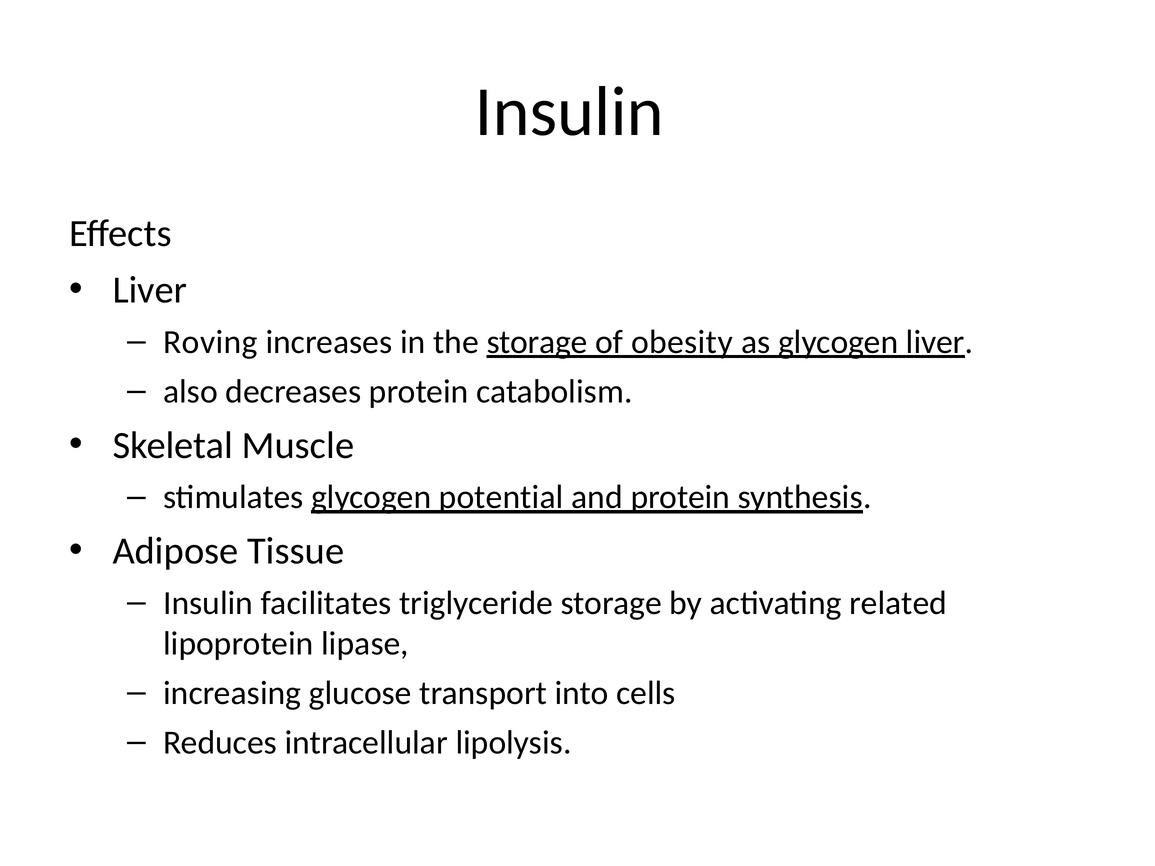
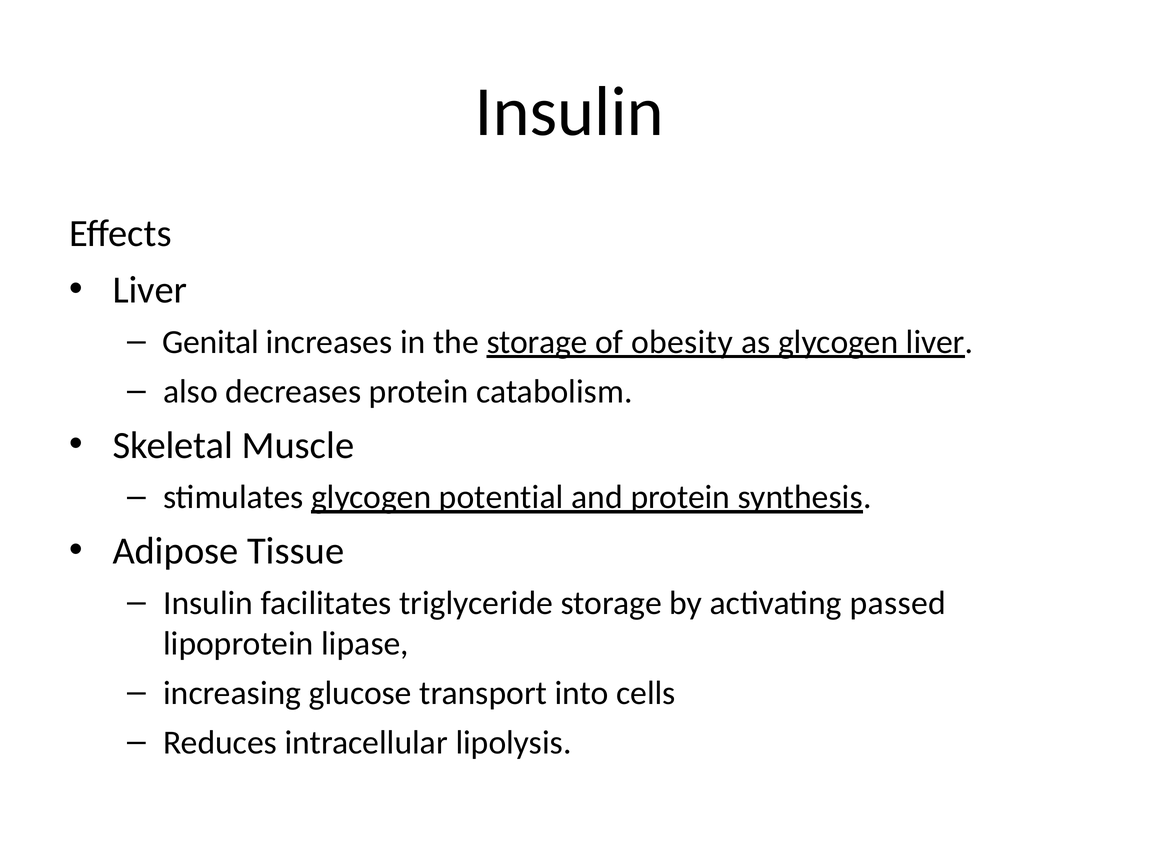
Roving: Roving -> Genital (211, 342)
related: related -> passed (898, 603)
